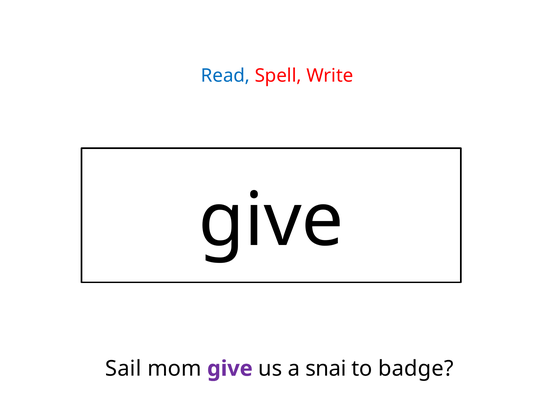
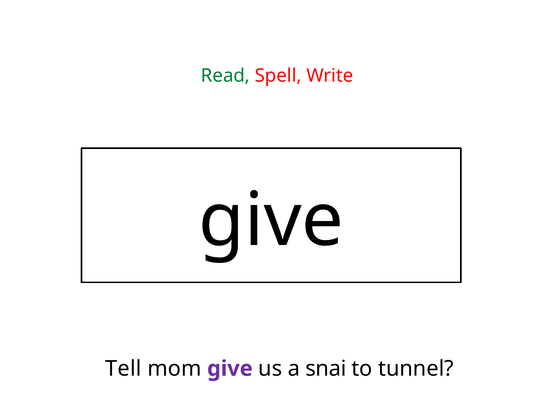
Read colour: blue -> green (225, 76)
Sail: Sail -> Tell (123, 369)
badge: badge -> tunnel (416, 369)
